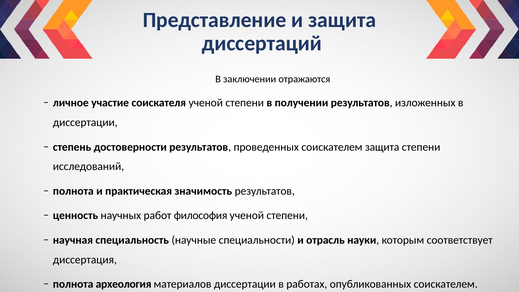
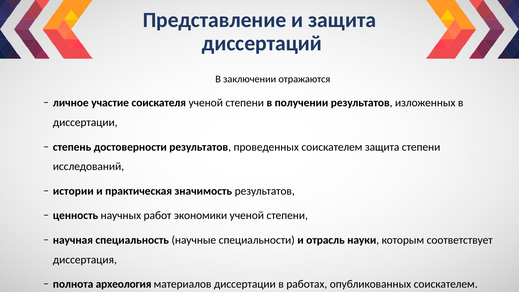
полнота: полнота -> истории (73, 191)
философия: философия -> экономики (201, 215)
